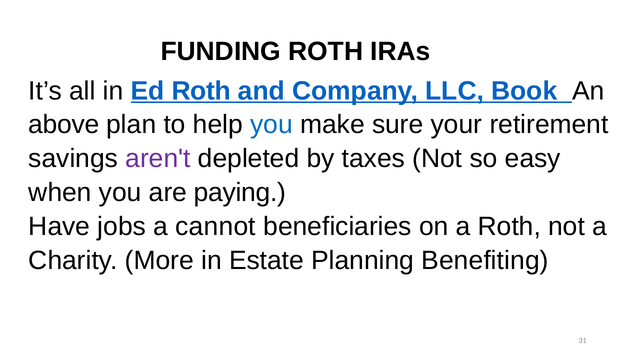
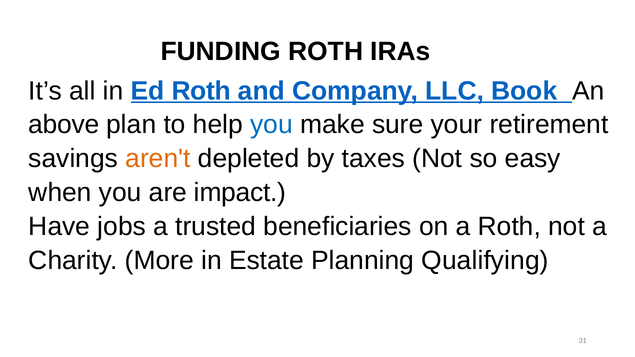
aren't colour: purple -> orange (158, 159)
paying: paying -> impact (240, 193)
cannot: cannot -> trusted (216, 227)
Benefiting: Benefiting -> Qualifying (485, 261)
